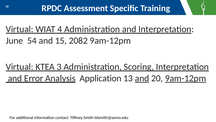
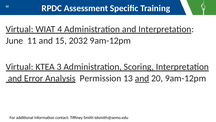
54: 54 -> 11 (32, 40)
2082: 2082 -> 2032 (78, 40)
Application: Application -> Permission (101, 78)
9am-12pm underline: present -> none (186, 78)
